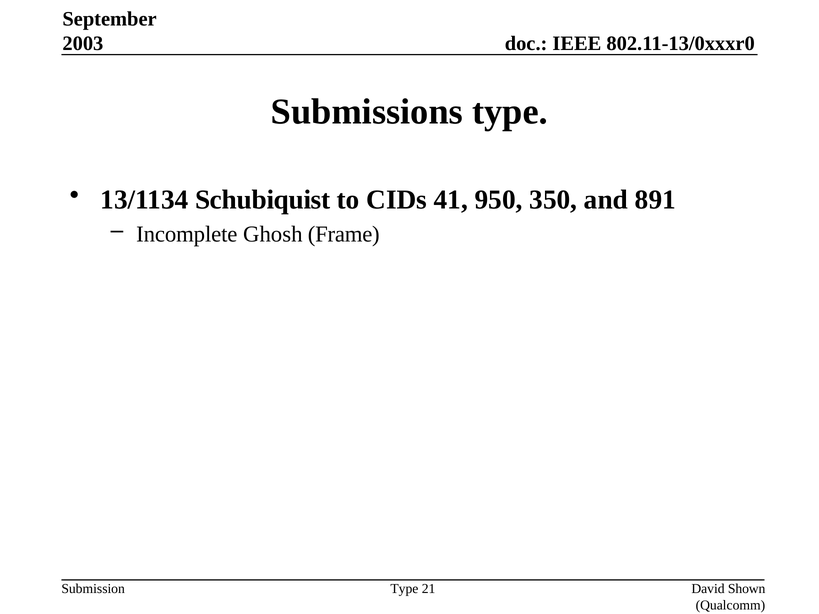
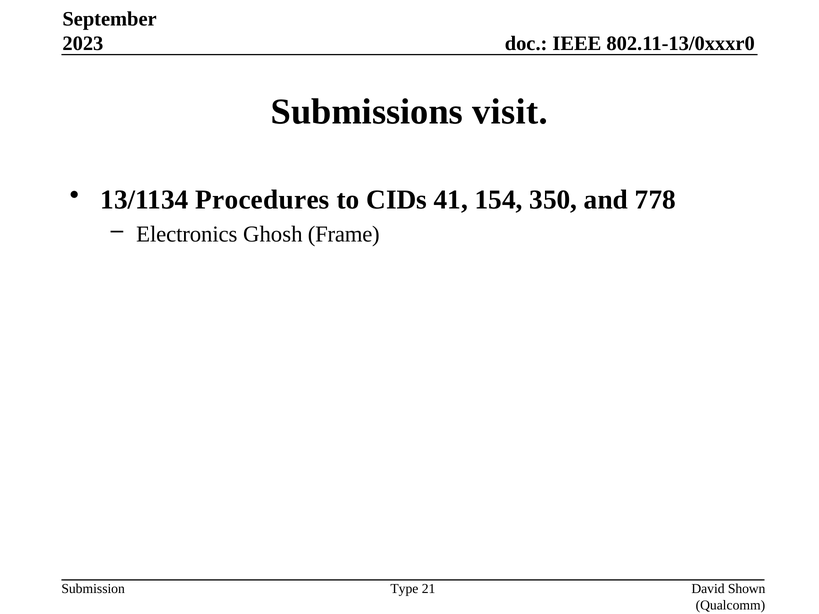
2003: 2003 -> 2023 (83, 44)
Submissions type: type -> visit (510, 112)
Schubiquist: Schubiquist -> Procedures (262, 200)
950: 950 -> 154 (499, 200)
891: 891 -> 778 (655, 200)
Incomplete: Incomplete -> Electronics (187, 234)
